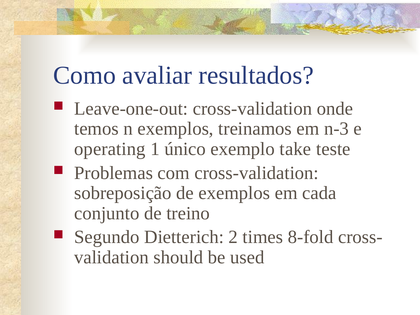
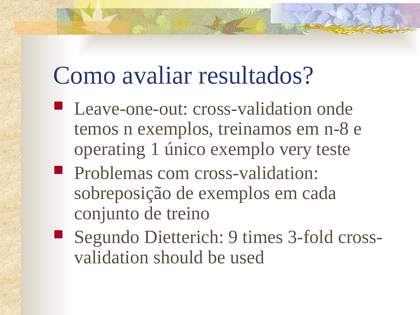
n-3: n-3 -> n-8 (337, 129)
take: take -> very (296, 149)
2: 2 -> 9 (233, 237)
8-fold: 8-fold -> 3-fold (311, 237)
